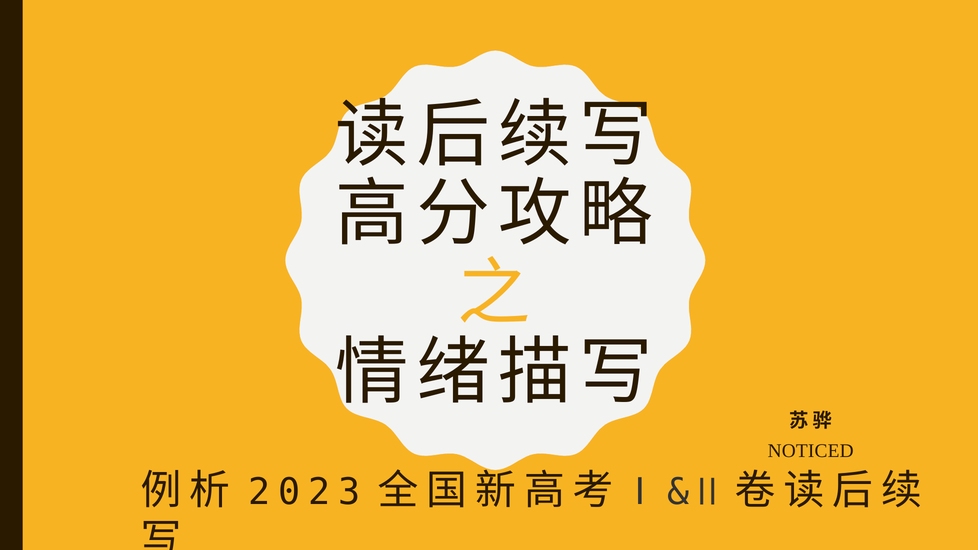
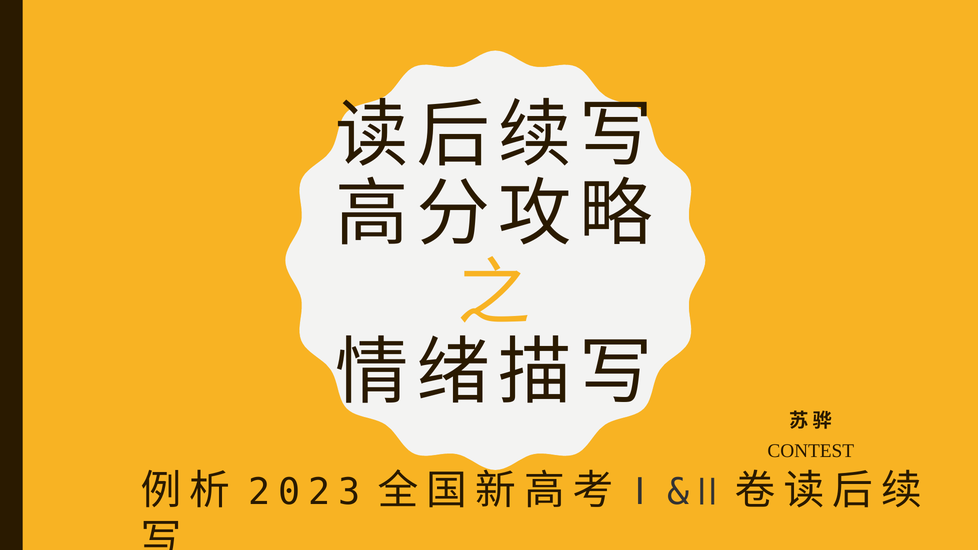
NOTICED: NOTICED -> CONTEST (811, 451)
